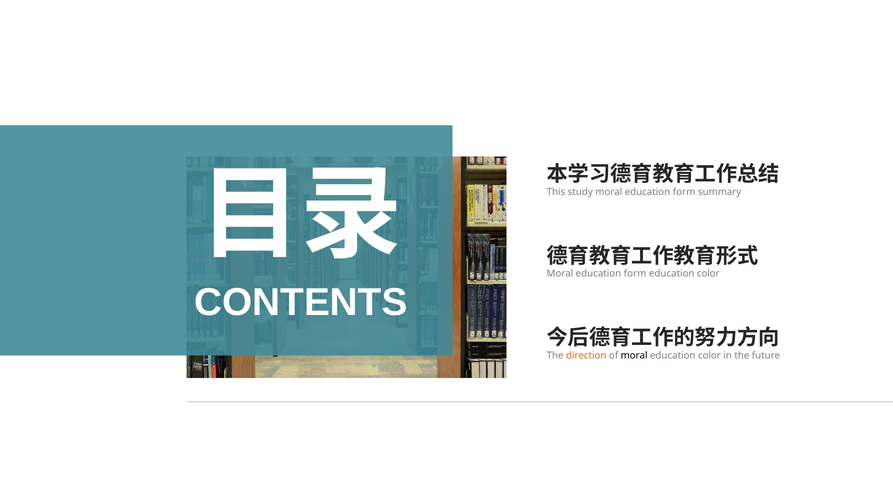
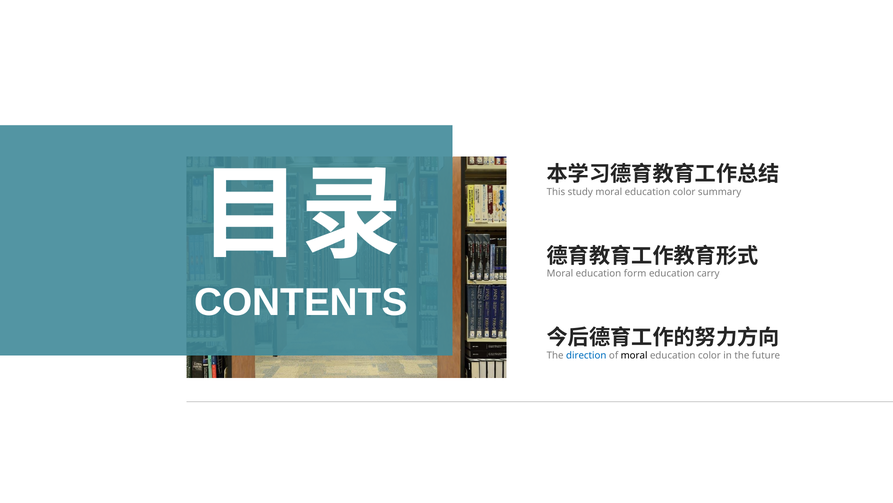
study moral education form: form -> color (684, 192)
color: color -> carry (708, 273)
direction colour: orange -> blue (586, 355)
